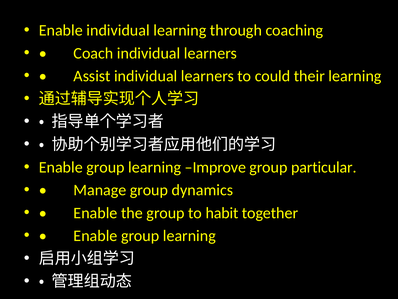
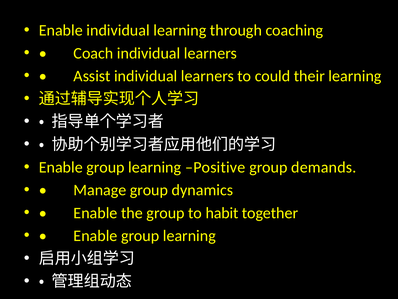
Improve: Improve -> Positive (215, 167)
particular: particular -> demands (324, 167)
